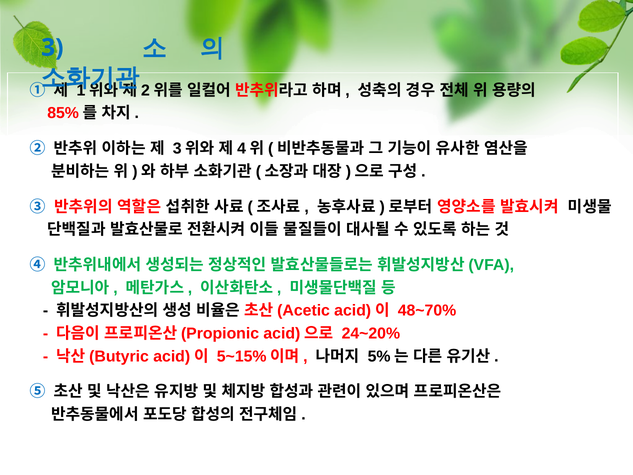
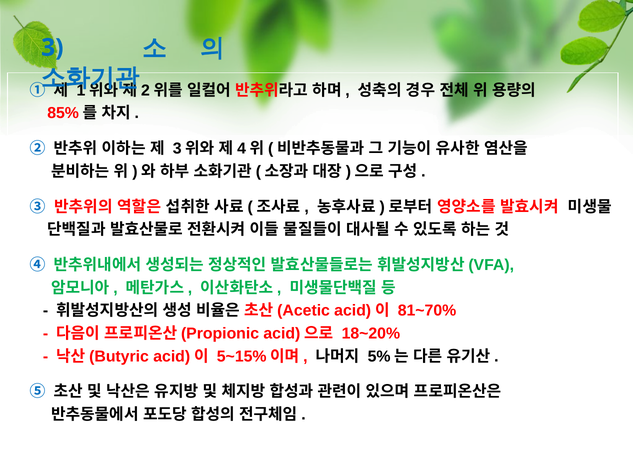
48~70%: 48~70% -> 81~70% (427, 311)
24~20%: 24~20% -> 18~20% (371, 333)
